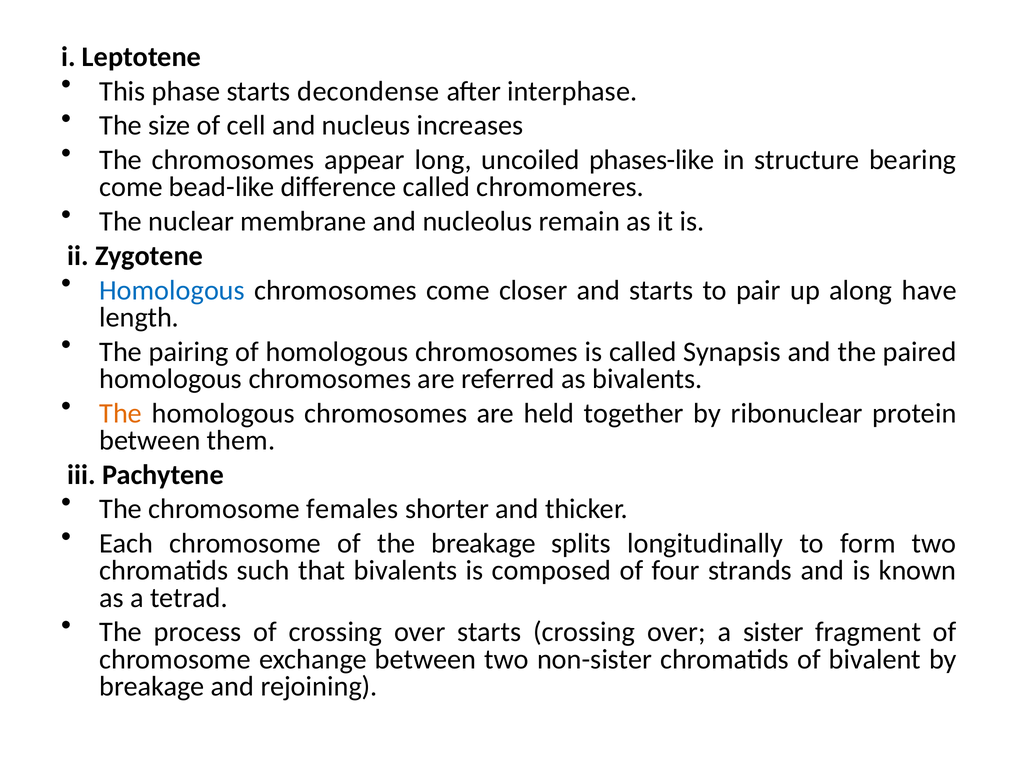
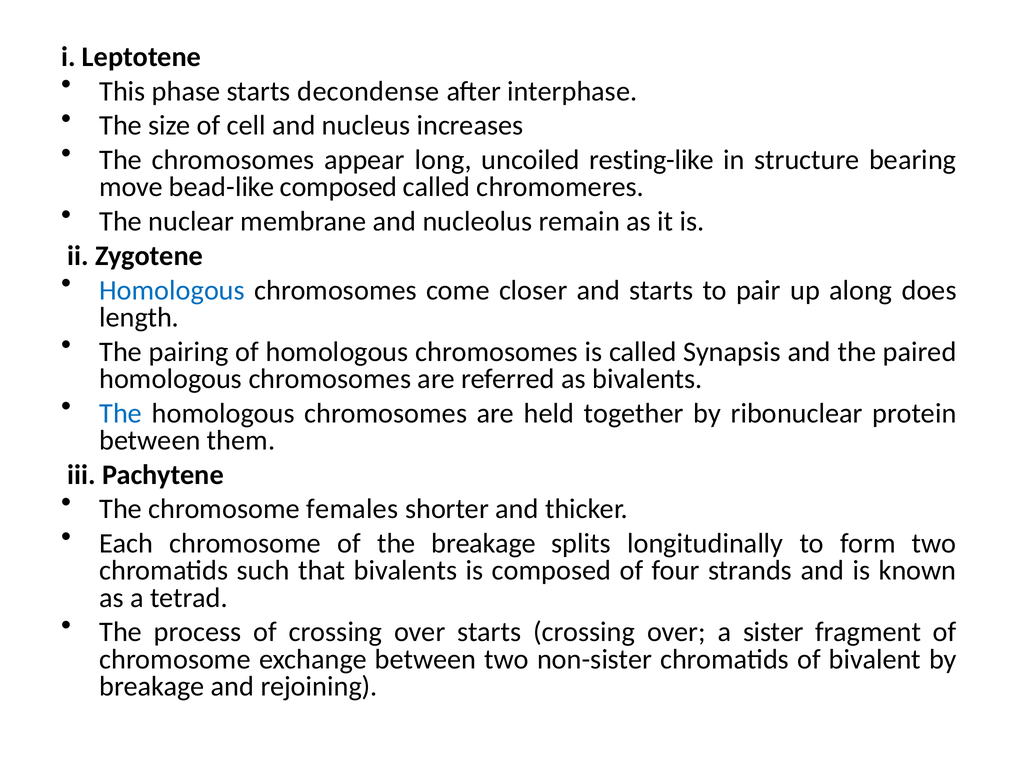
phases-like: phases-like -> resting-like (652, 160)
come: come -> move (131, 187)
bead-like difference: difference -> composed (339, 187)
have: have -> does (929, 290)
The colour: orange -> blue (121, 413)
